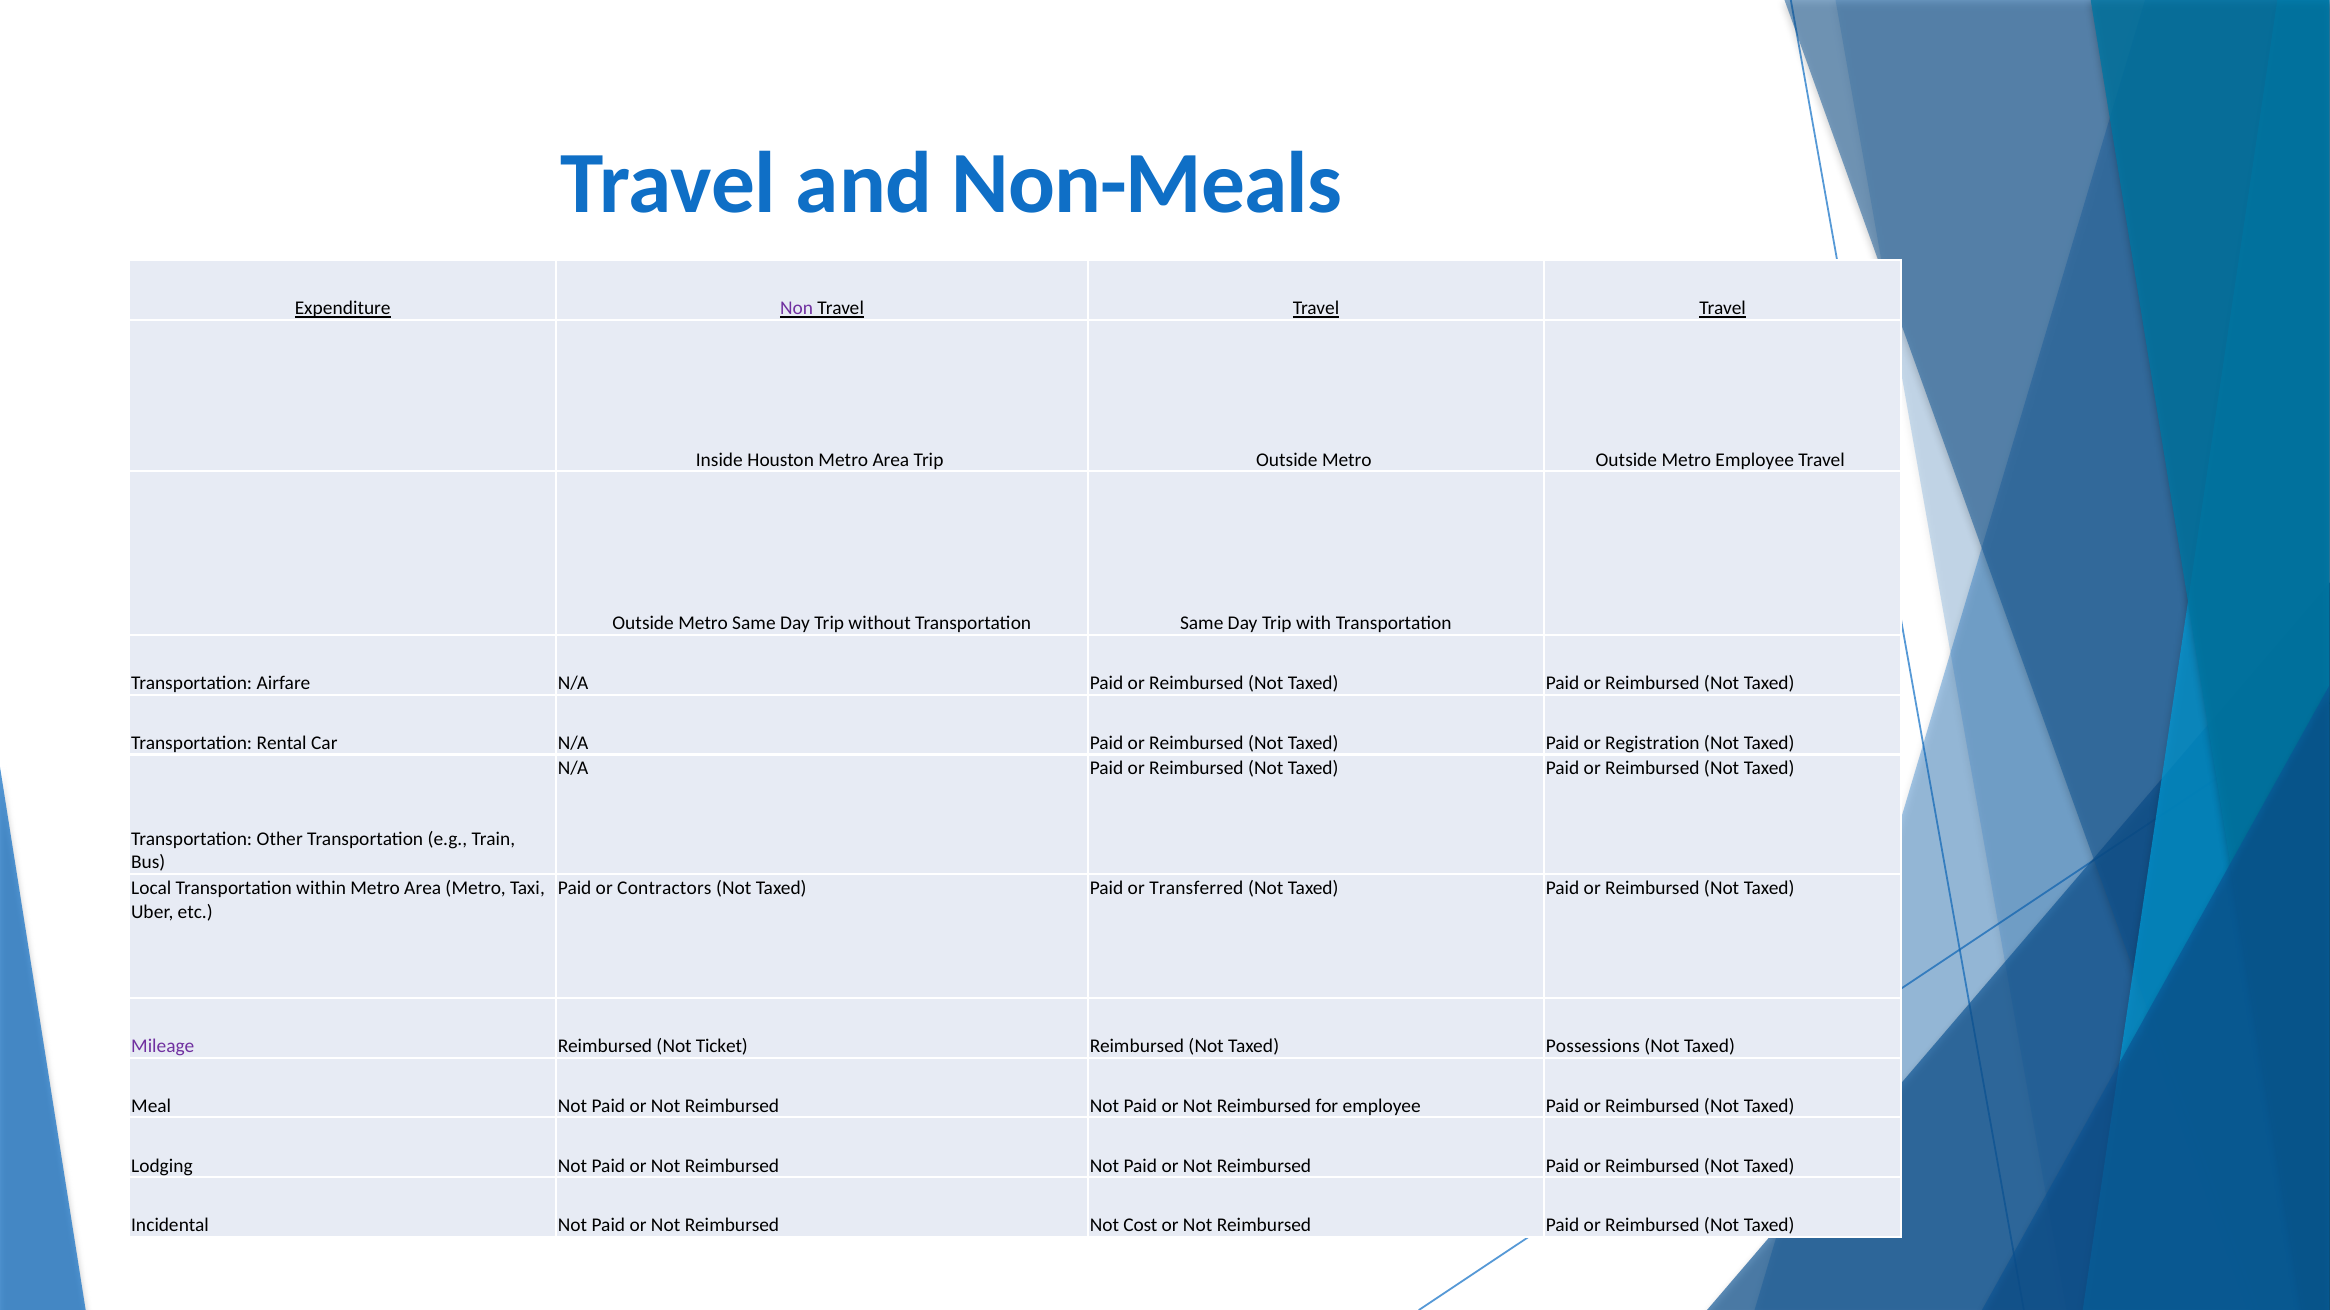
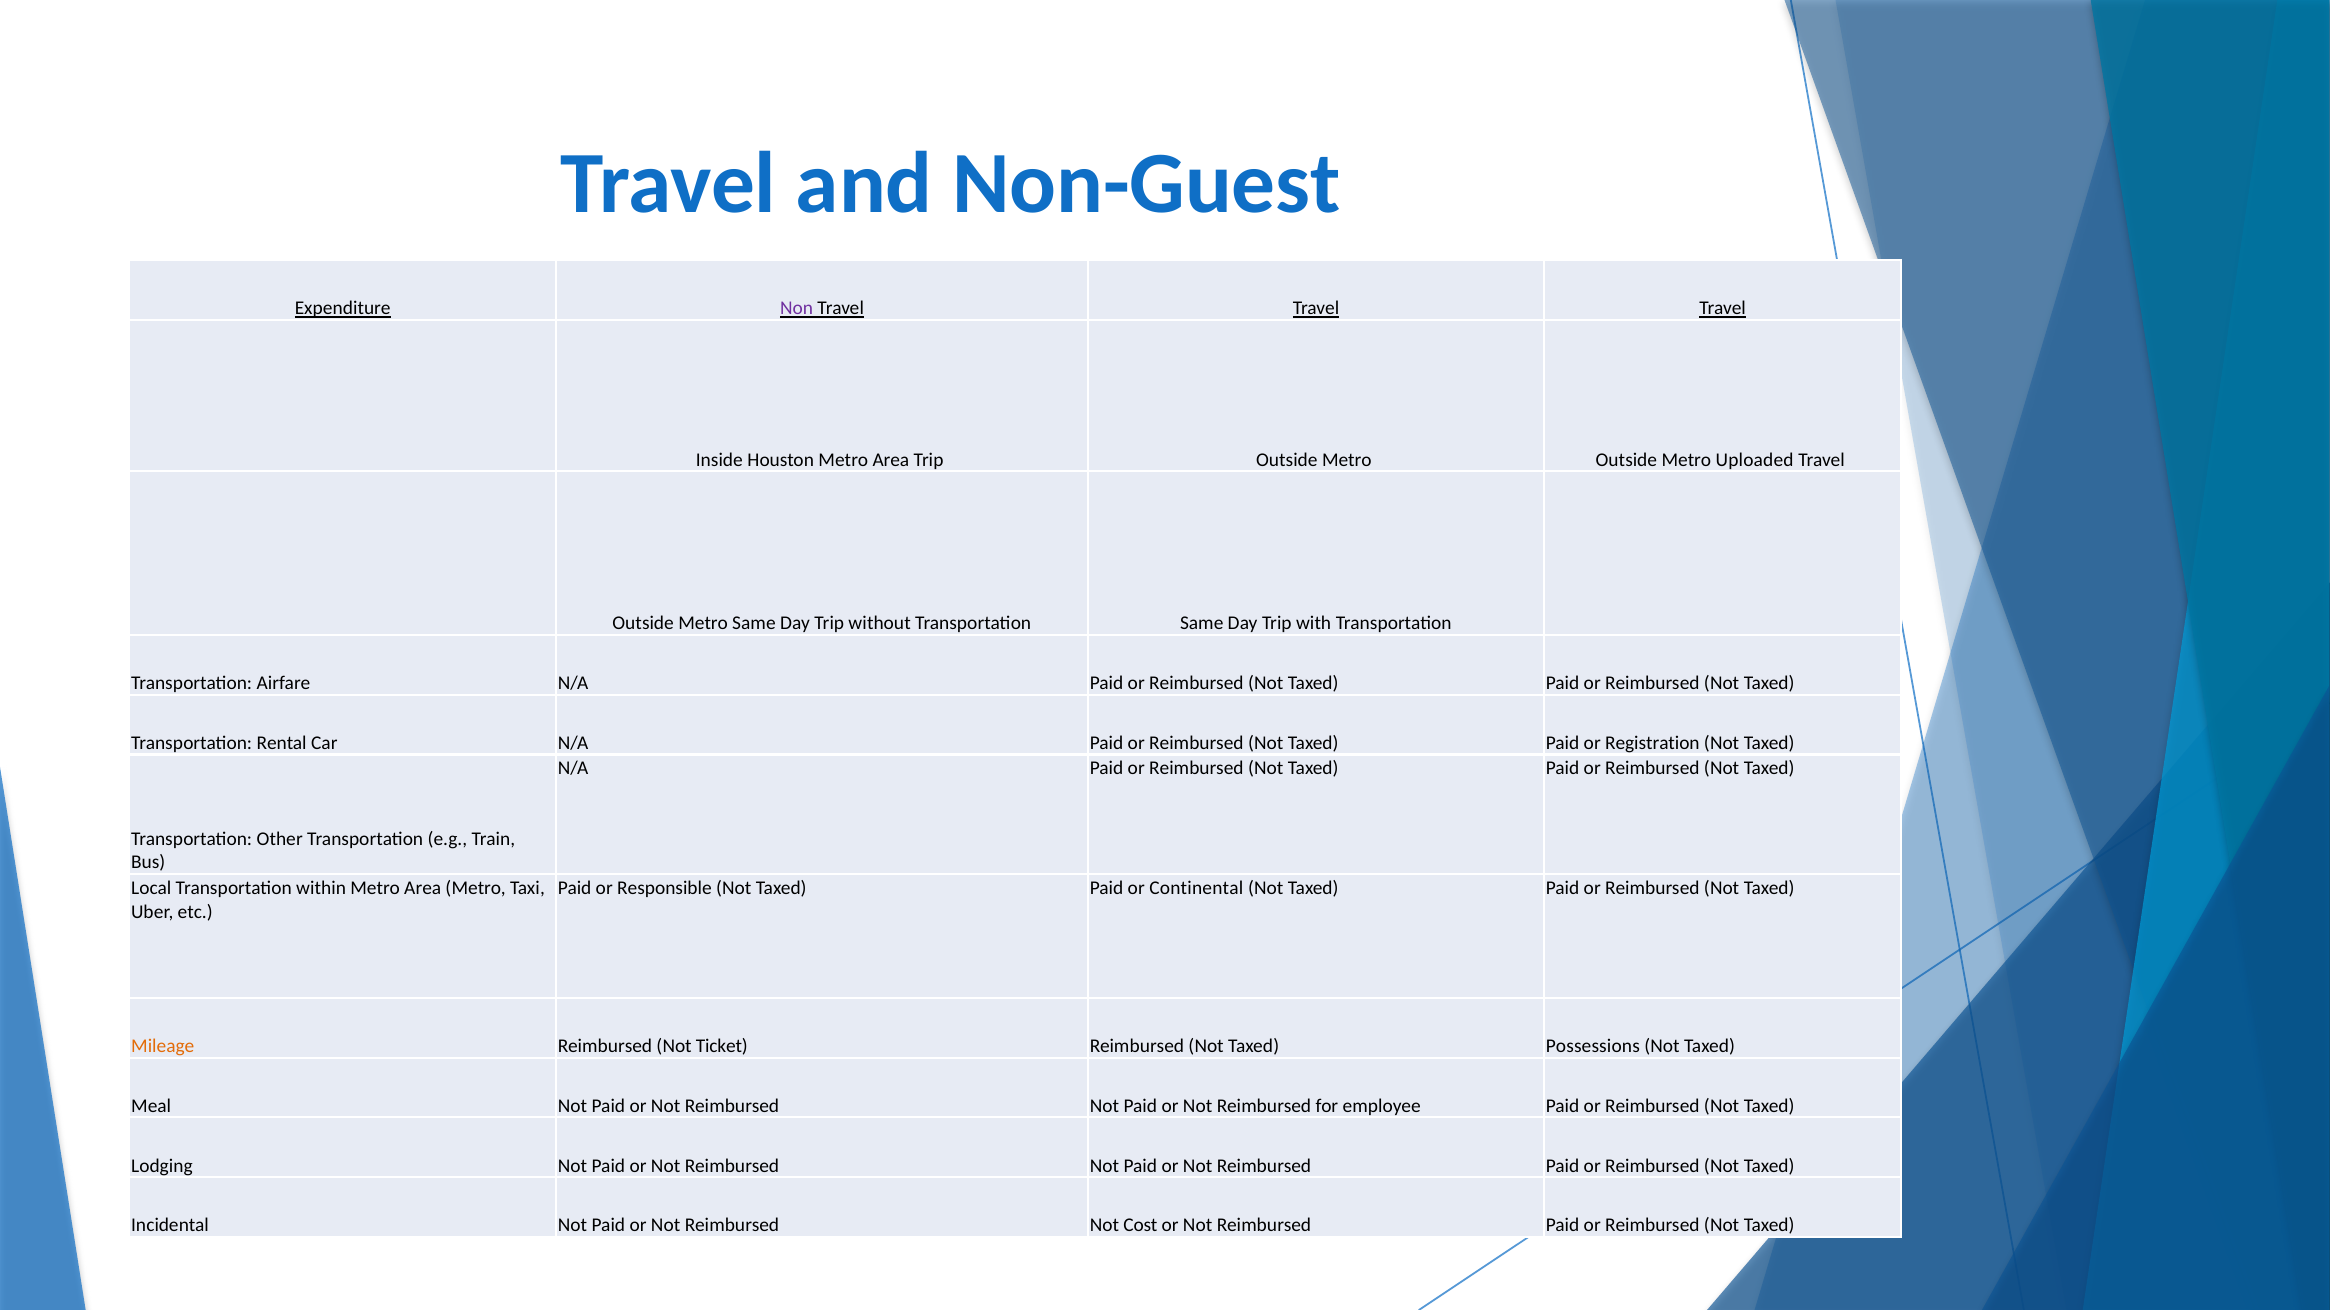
Non-Meals: Non-Meals -> Non-Guest (1146, 184)
Metro Employee: Employee -> Uploaded (1755, 460)
Contractors: Contractors -> Responsible (664, 889)
Transferred: Transferred -> Continental (1196, 889)
Mileage colour: purple -> orange (163, 1046)
